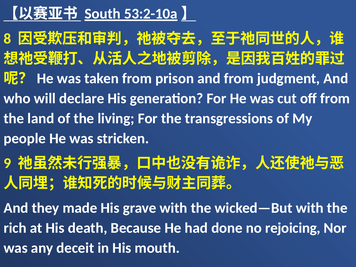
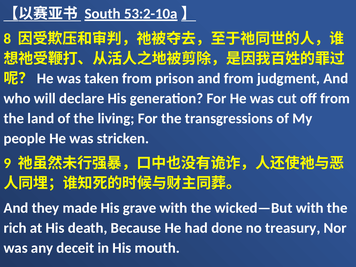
rejoicing: rejoicing -> treasury (293, 228)
